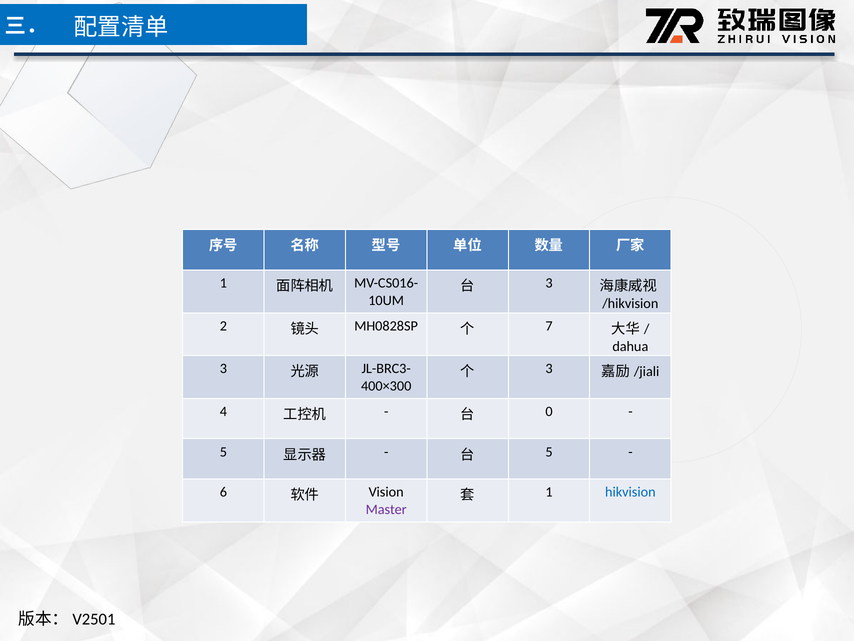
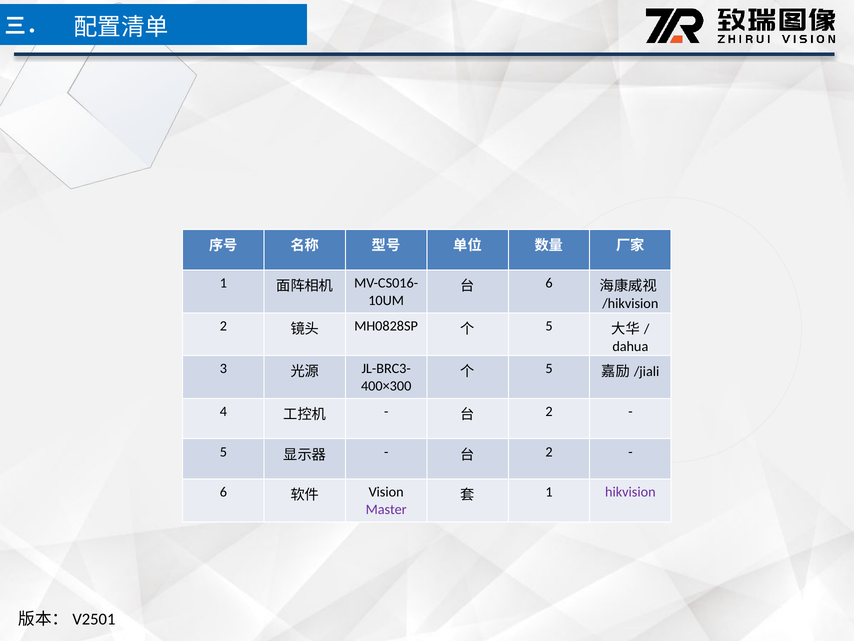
3: 3 -> 6 (549, 283)
7: 7 -> 5 (549, 326)
3: 3 -> 5 (549, 368)
0: 0 -> 2 (549, 411)
5: 5 -> 2 (549, 451)
hikvision colour: blue -> purple (630, 492)
